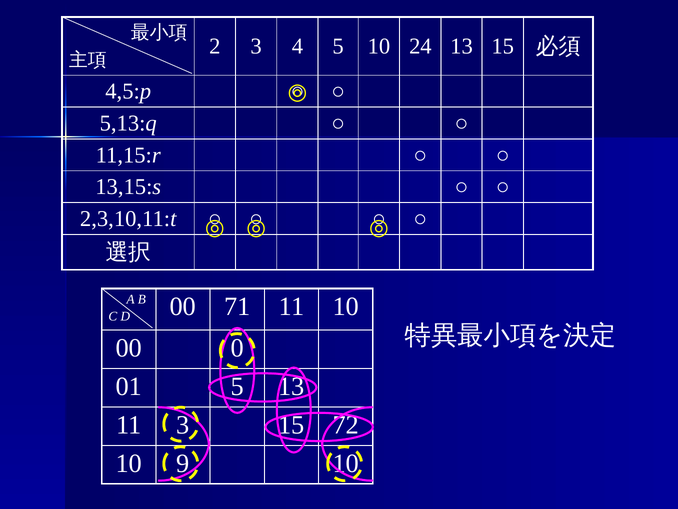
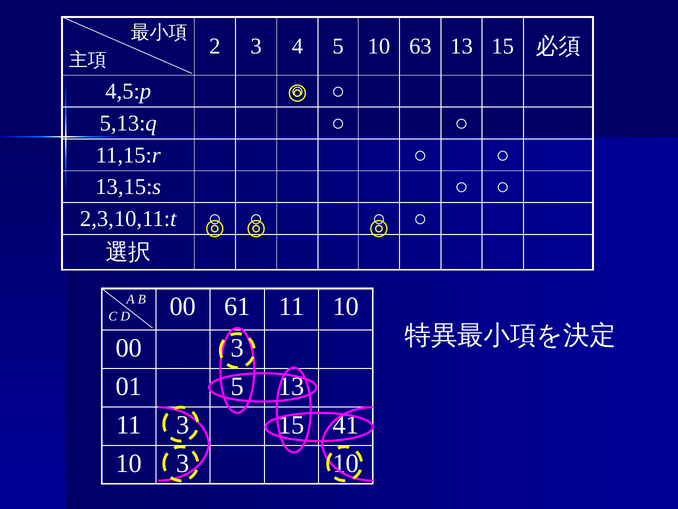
24: 24 -> 63 (420, 46)
71: 71 -> 61 (237, 306)
00 0: 0 -> 3 (237, 348)
72: 72 -> 41 (346, 425)
10 9: 9 -> 3 (183, 463)
